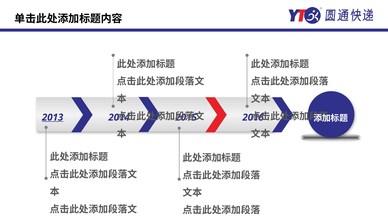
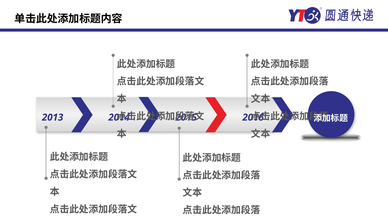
2013 underline: present -> none (53, 118)
